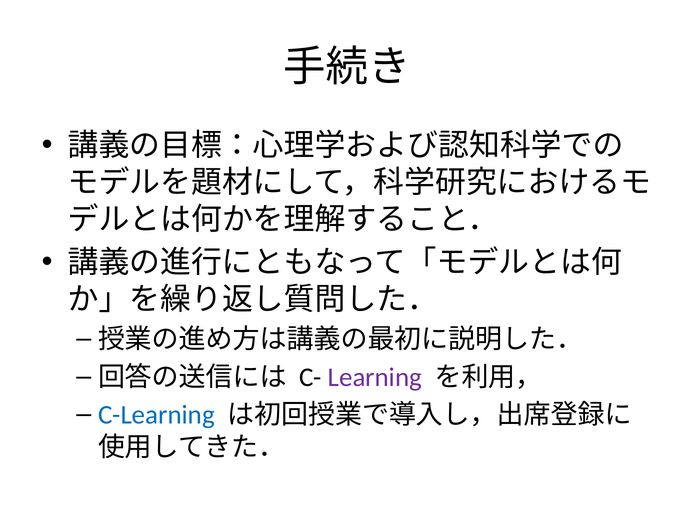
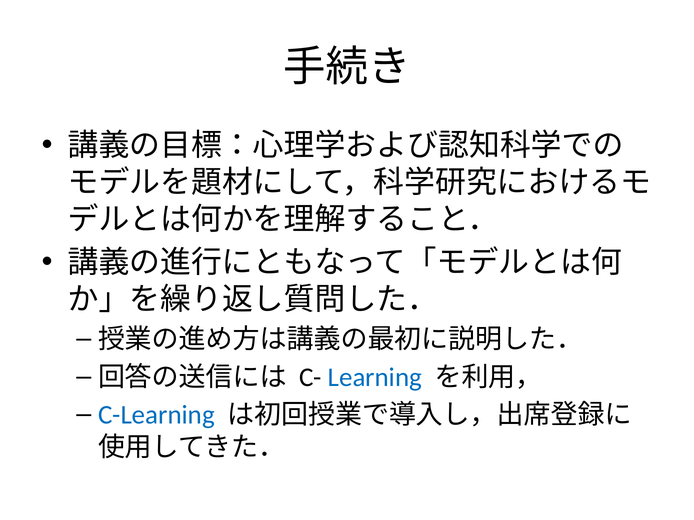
Learning colour: purple -> blue (375, 378)
